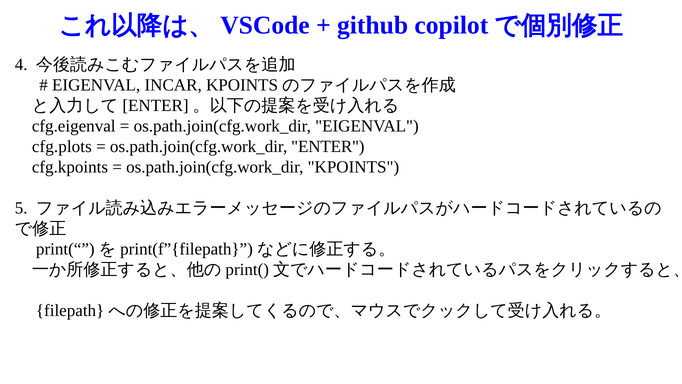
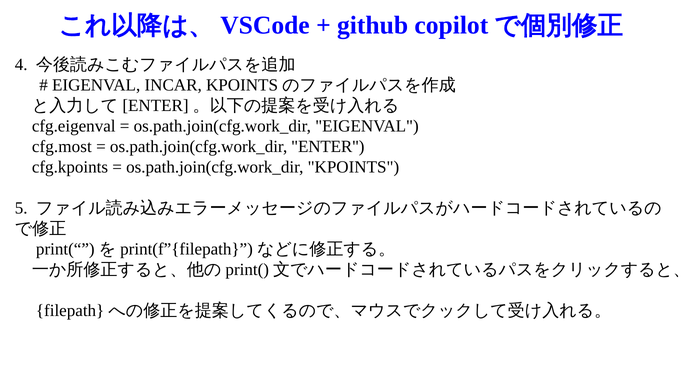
cfg.plots: cfg.plots -> cfg.most (62, 146)
